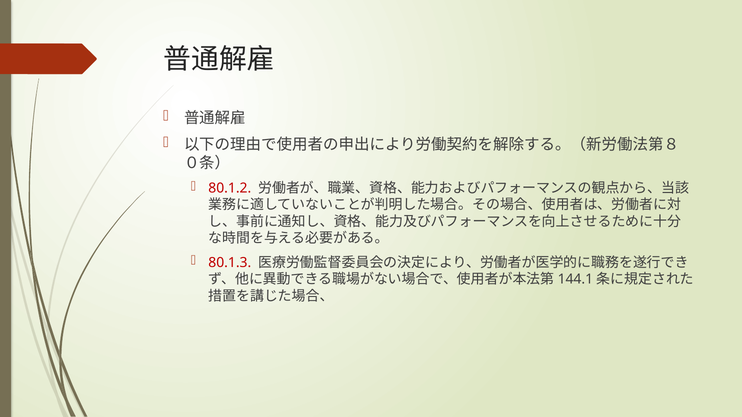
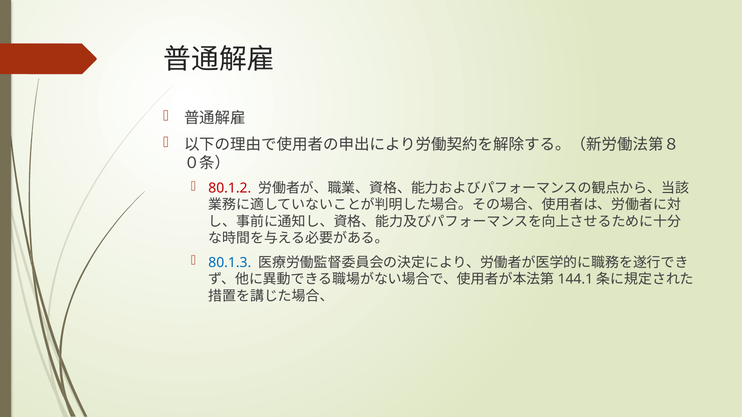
80.1.3 colour: red -> blue (230, 263)
